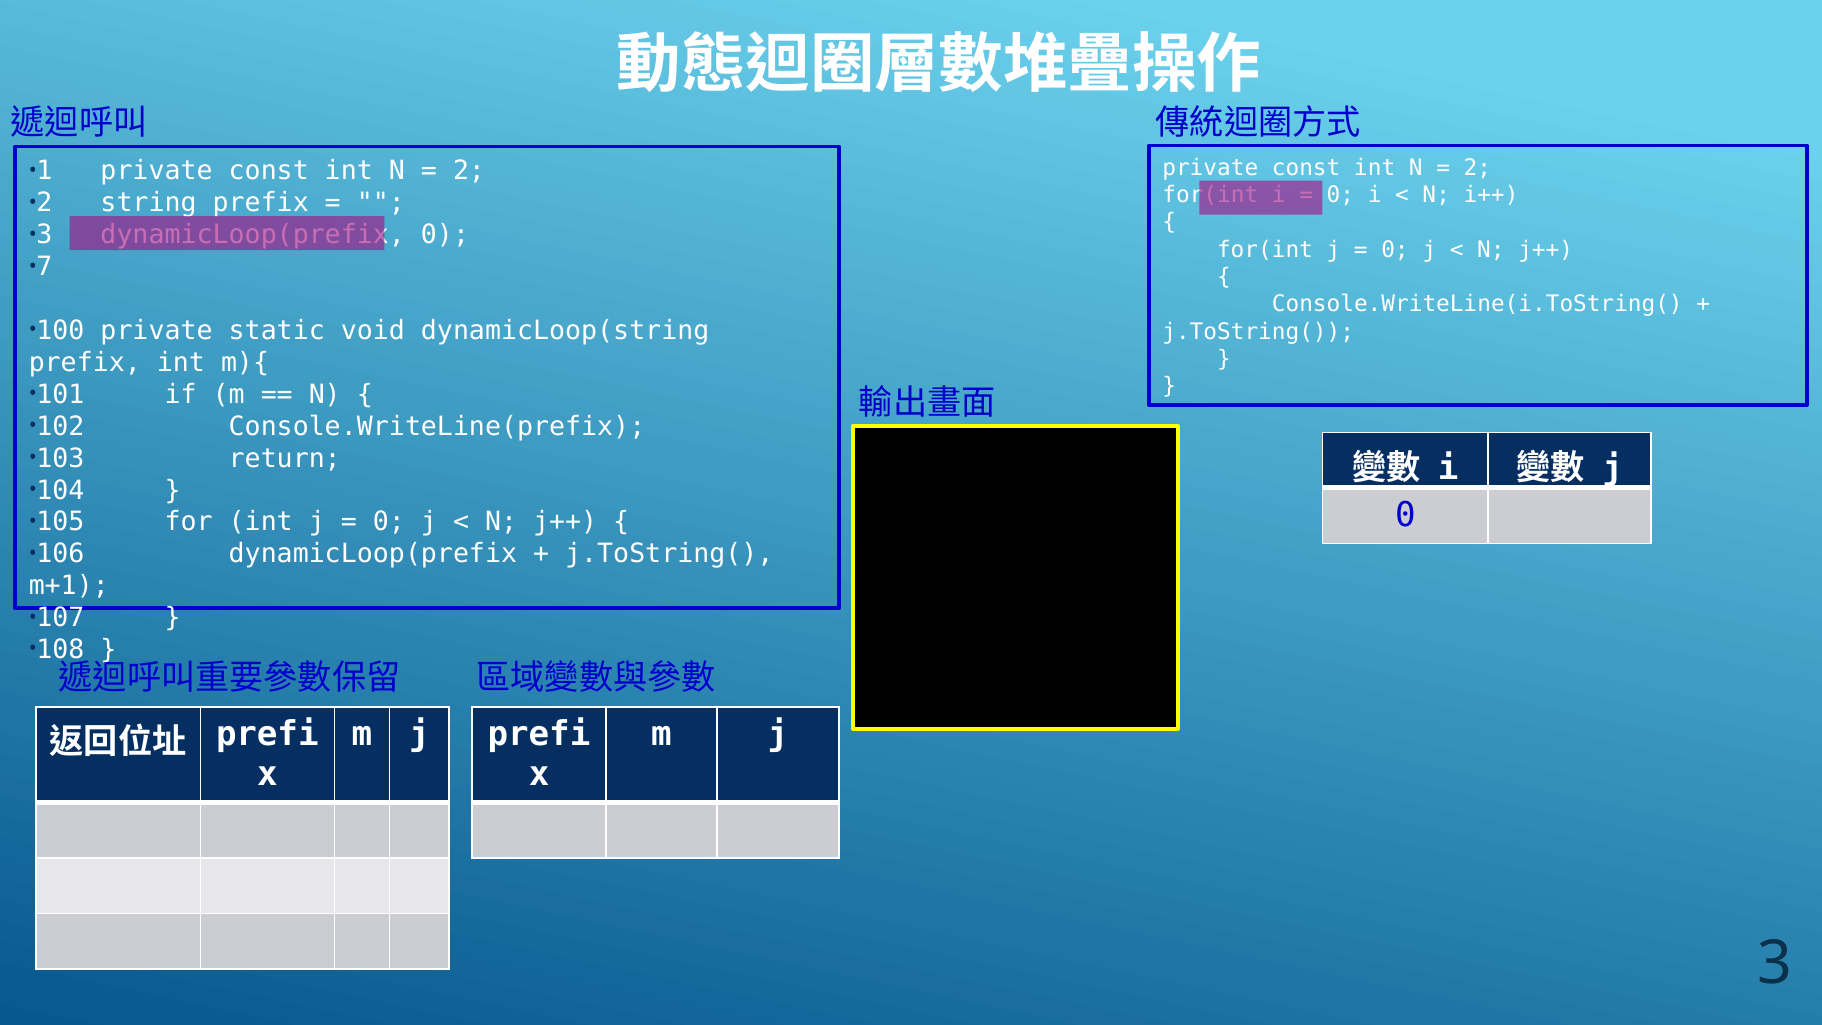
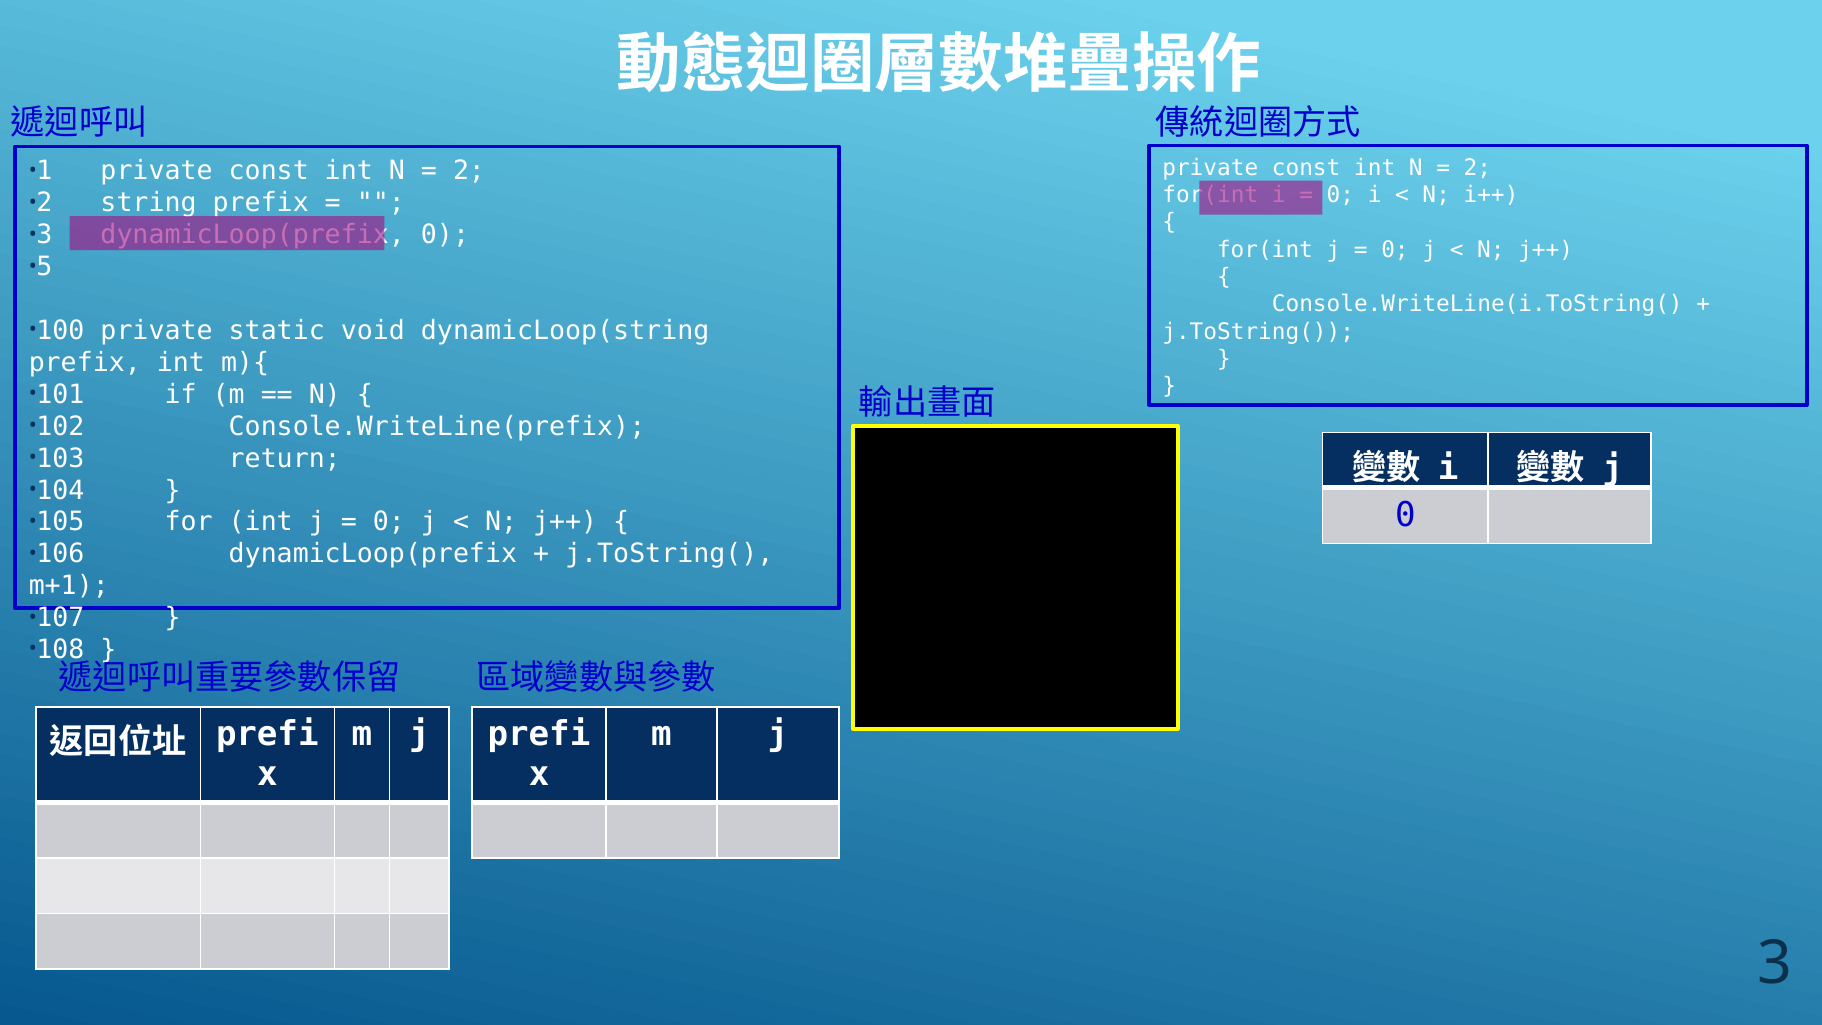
7: 7 -> 5 (44, 267)
